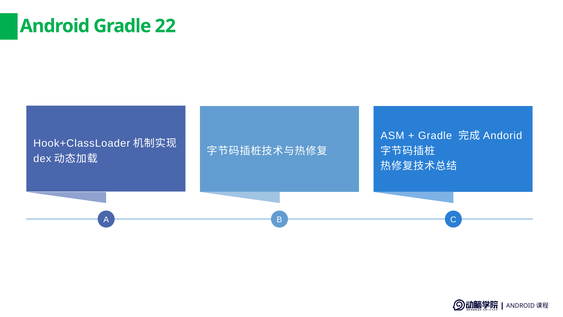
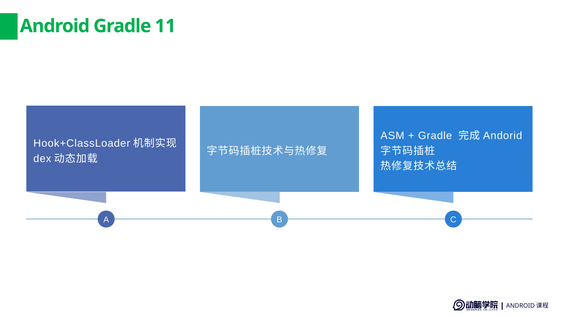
22: 22 -> 11 (165, 26)
